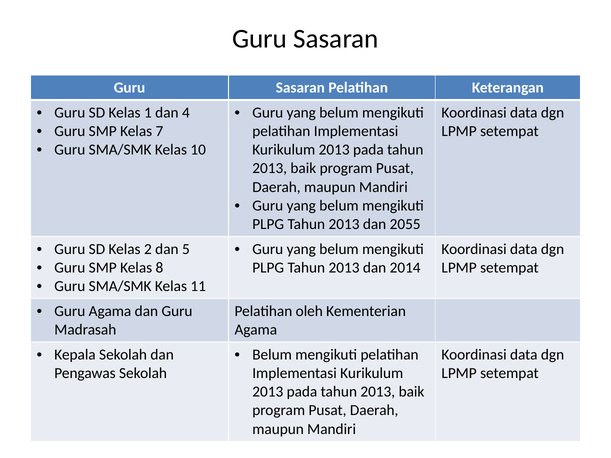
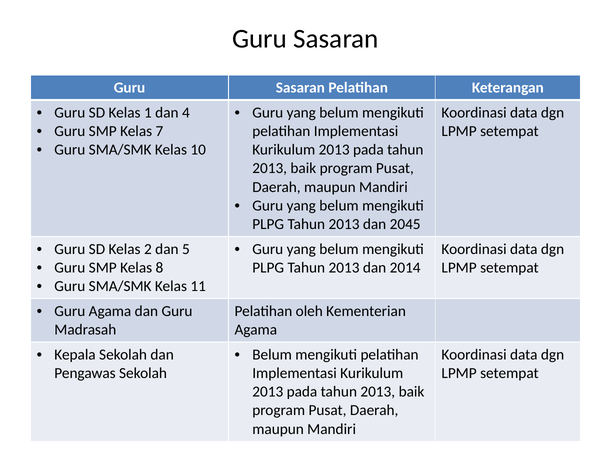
2055: 2055 -> 2045 (405, 224)
